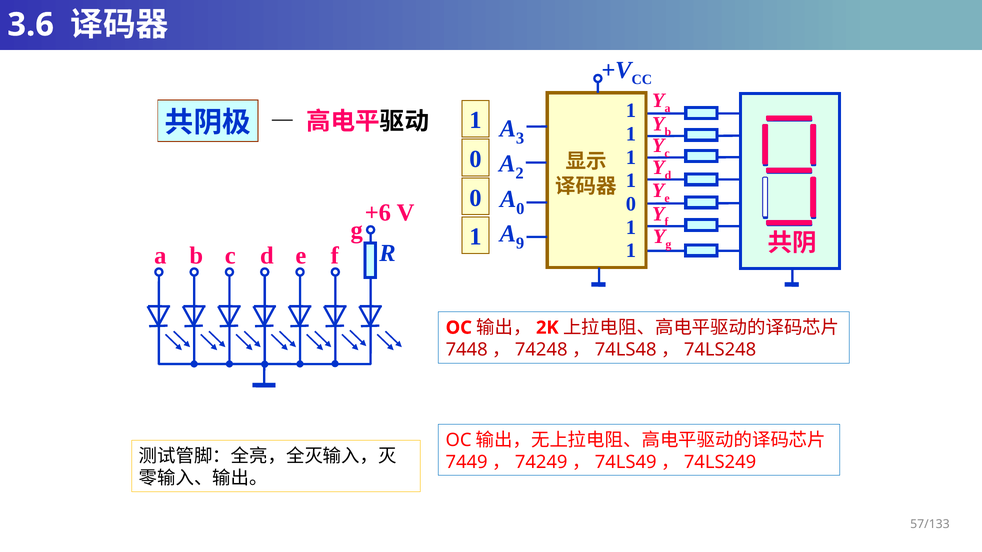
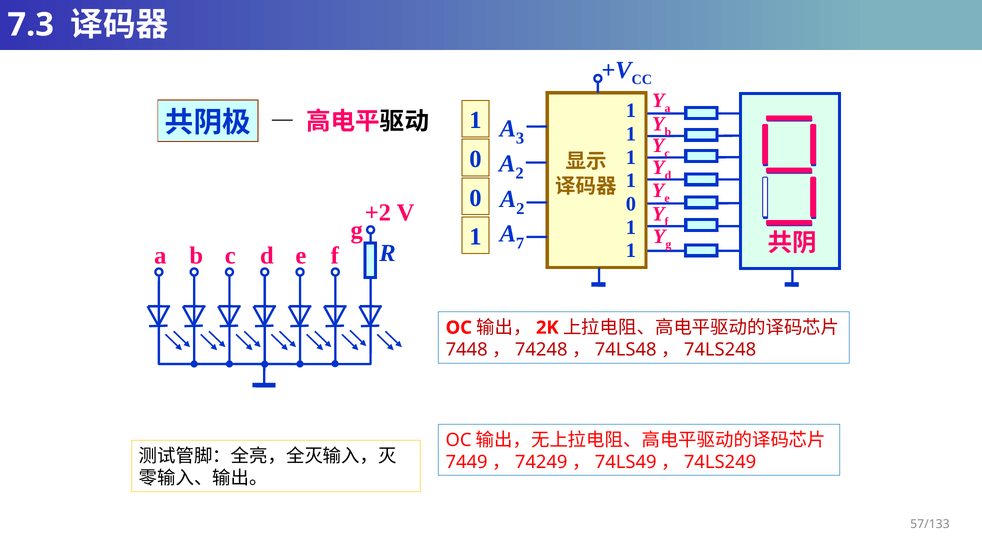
3.6: 3.6 -> 7.3 (31, 25)
0: 0 -> 2 (520, 209)
+6: +6 -> +2 (378, 213)
9: 9 -> 7 (520, 244)
